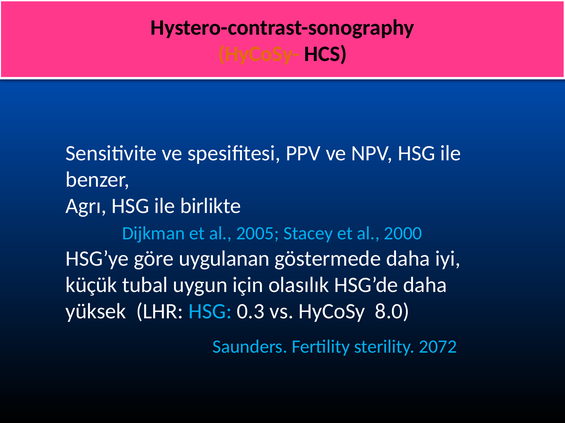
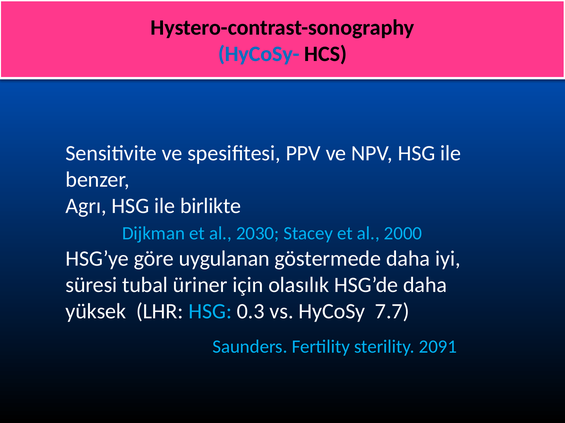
HyCoSy- colour: orange -> blue (259, 54)
2005: 2005 -> 2030 (258, 234)
küçük: küçük -> süresi (91, 285)
uygun: uygun -> üriner (200, 285)
8.0: 8.0 -> 7.7 (392, 312)
2072: 2072 -> 2091 (438, 347)
